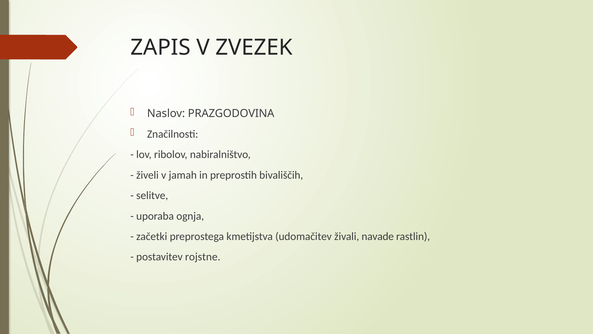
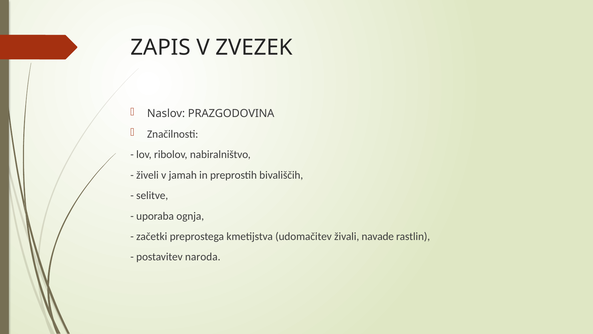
rojstne: rojstne -> naroda (203, 257)
